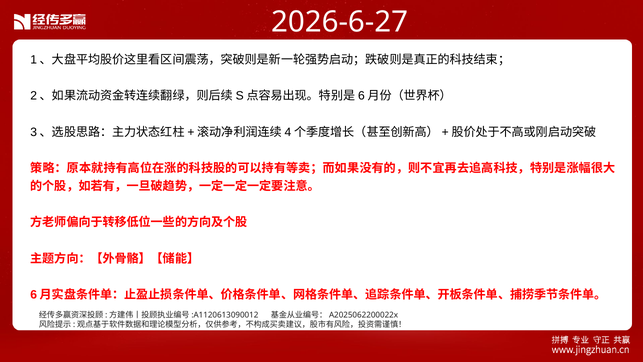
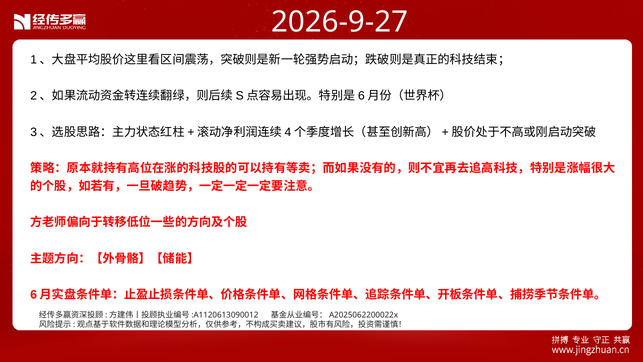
2026-6-27: 2026-6-27 -> 2026-9-27 (340, 22)
